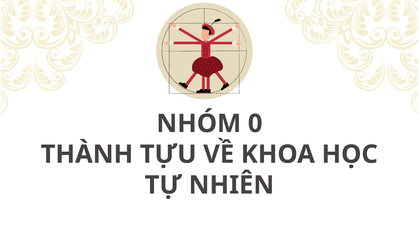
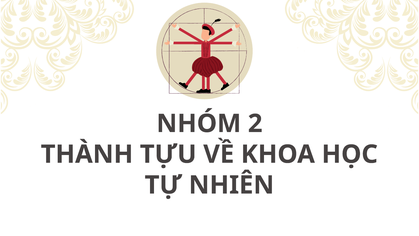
0: 0 -> 2 (255, 123)
